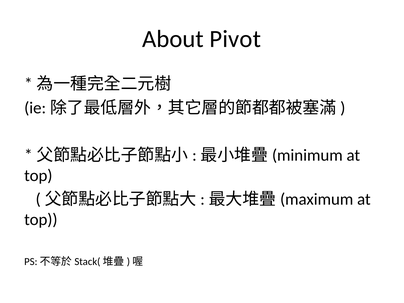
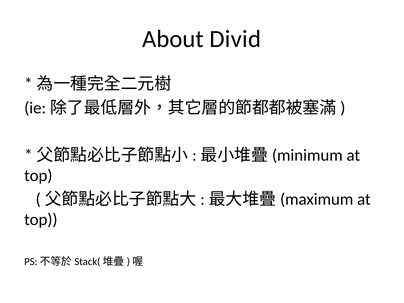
Pivot: Pivot -> Divid (235, 39)
